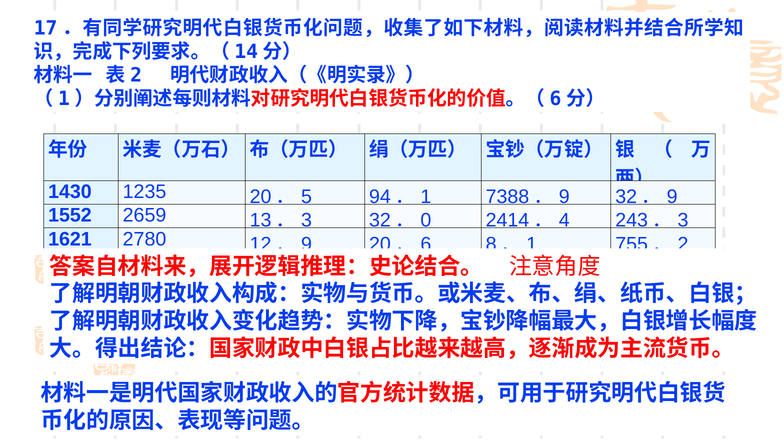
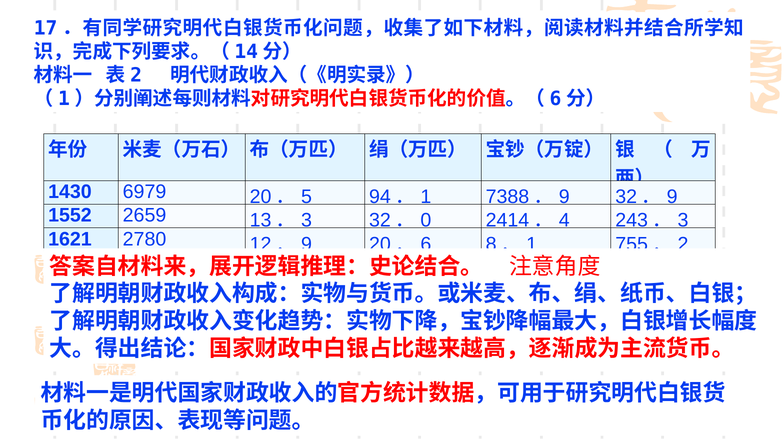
1235: 1235 -> 6979 (145, 192)
